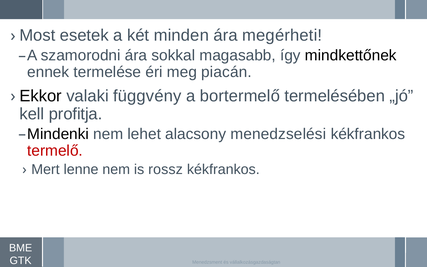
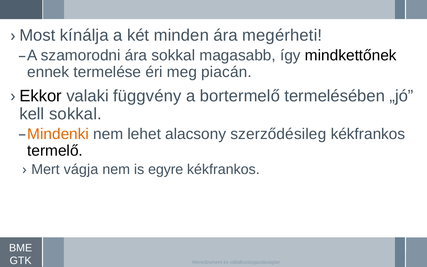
esetek: esetek -> kínálja (84, 35)
kell profitja: profitja -> sokkal (75, 114)
Mindenki colour: black -> orange (58, 134)
menedzselési: menedzselési -> szerződésileg (278, 134)
termelő colour: red -> black (55, 151)
lenne: lenne -> vágja (81, 169)
rossz: rossz -> egyre (166, 169)
